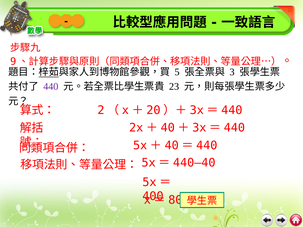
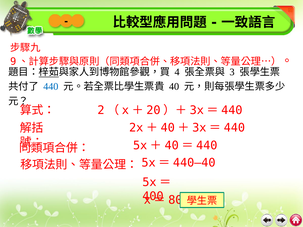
5: 5 -> 4 (177, 72)
440 colour: purple -> blue (51, 87)
23: 23 -> 40 (174, 87)
